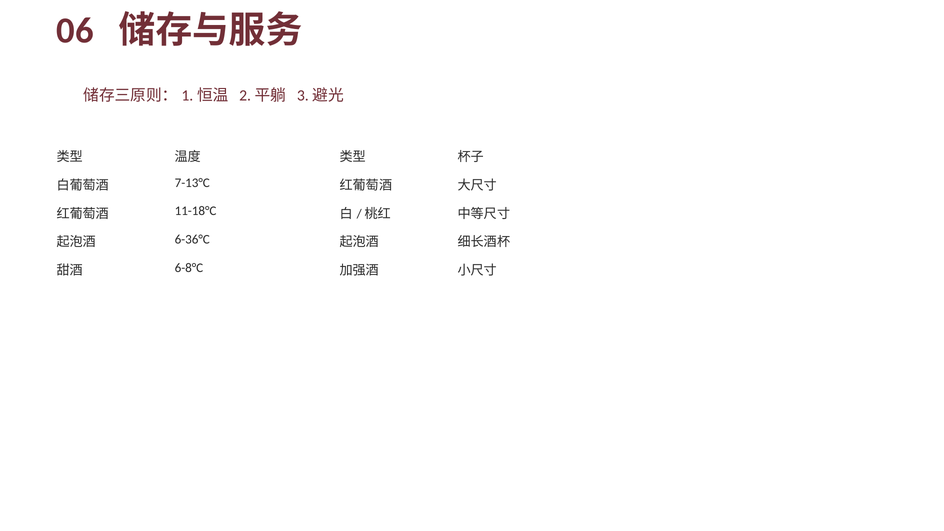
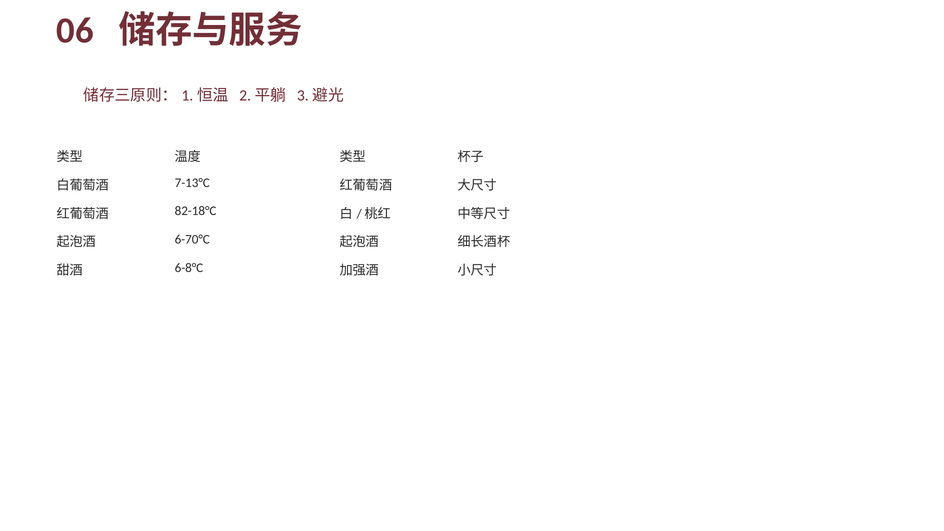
11-18°C: 11-18°C -> 82-18°C (196, 211)
6-36°C: 6-36°C -> 6-70°C (192, 239)
